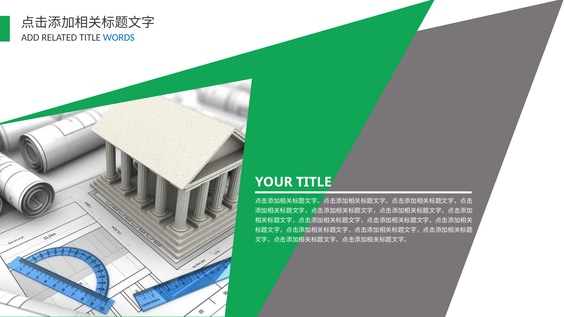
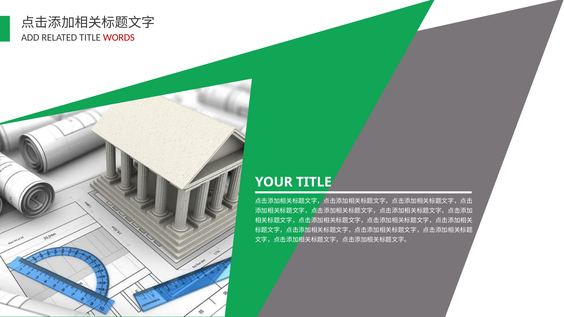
WORDS colour: blue -> red (119, 38)
